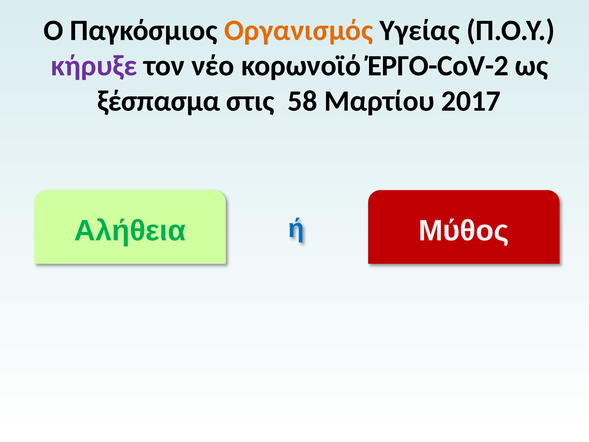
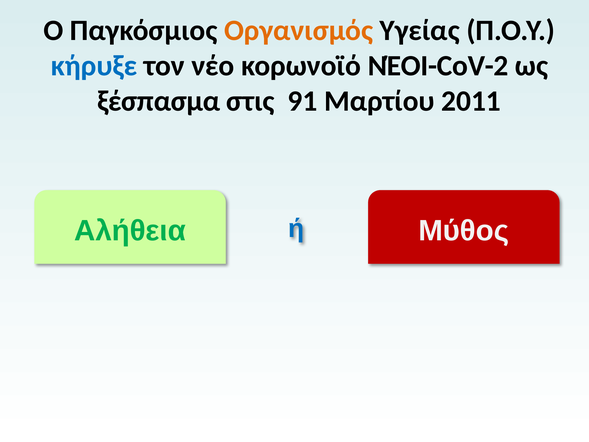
κήρυξε colour: purple -> blue (94, 66)
ΈΡΓΟ-CoV-2: ΈΡΓΟ-CoV-2 -> ΝΈΟΙ-CoV-2 (438, 66)
58: 58 -> 91 (303, 101)
2017: 2017 -> 2011 (471, 101)
